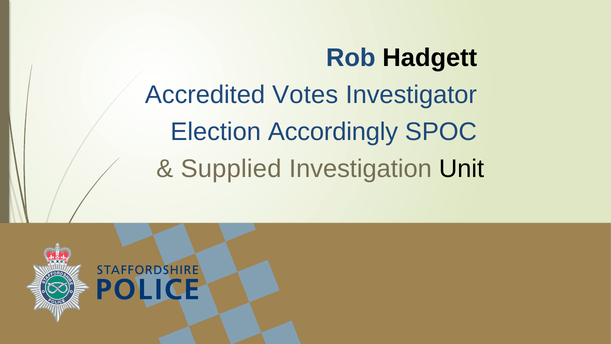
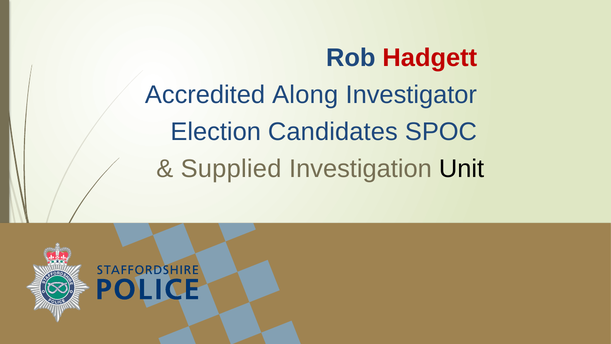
Hadgett colour: black -> red (430, 58)
Votes: Votes -> Along (305, 95)
Accordingly: Accordingly -> Candidates (333, 132)
